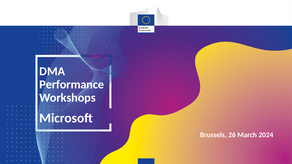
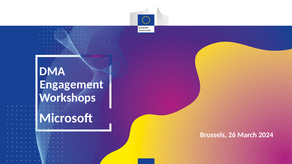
Performance: Performance -> Engagement (72, 85)
